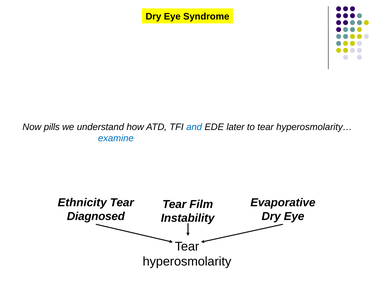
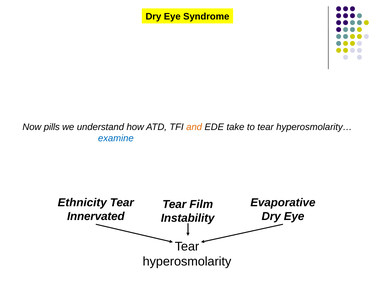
and colour: blue -> orange (194, 127)
later: later -> take (235, 127)
Diagnosed: Diagnosed -> Innervated (96, 216)
